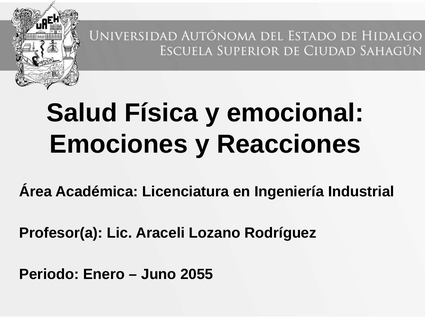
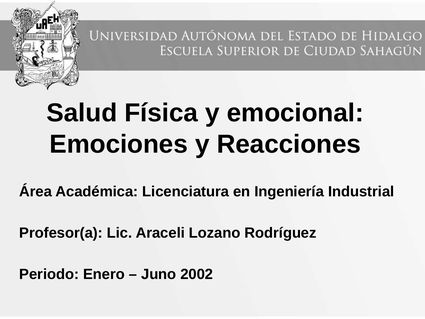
2055: 2055 -> 2002 (197, 274)
